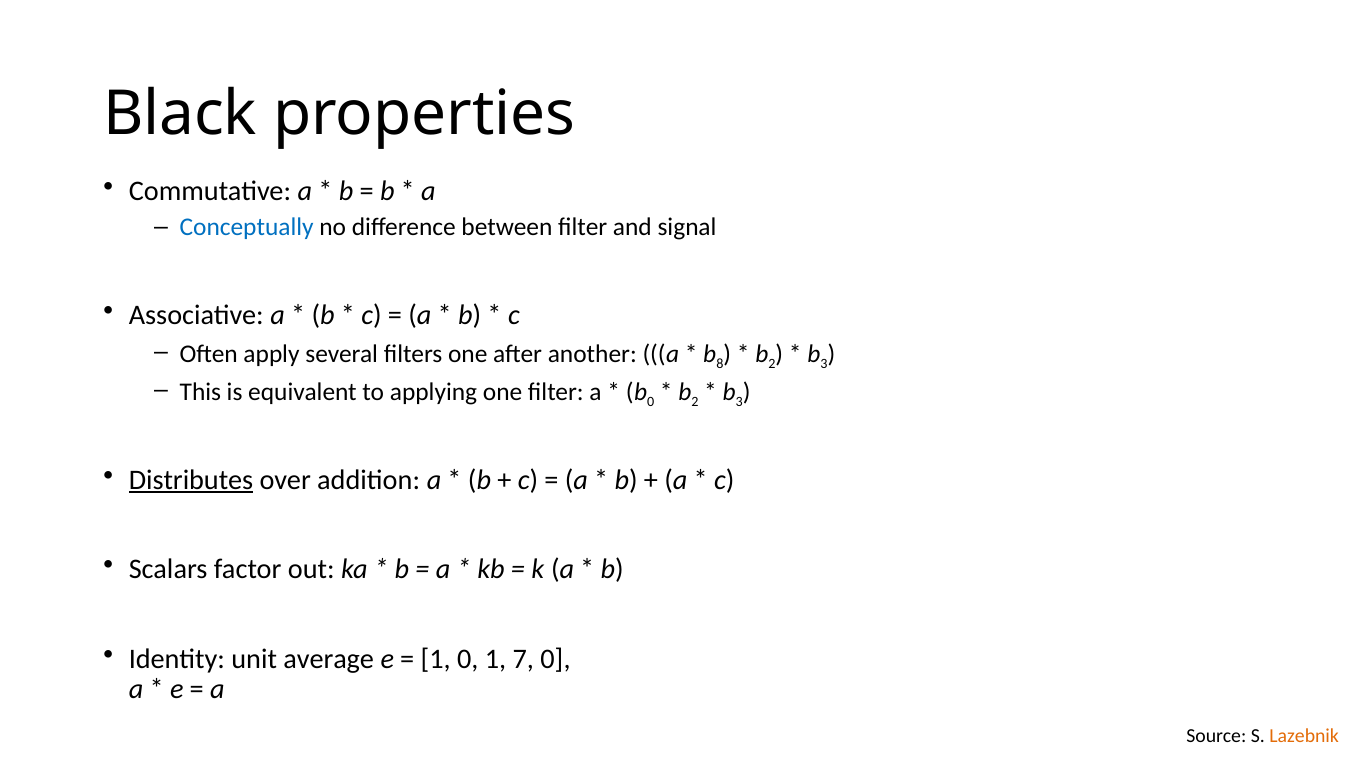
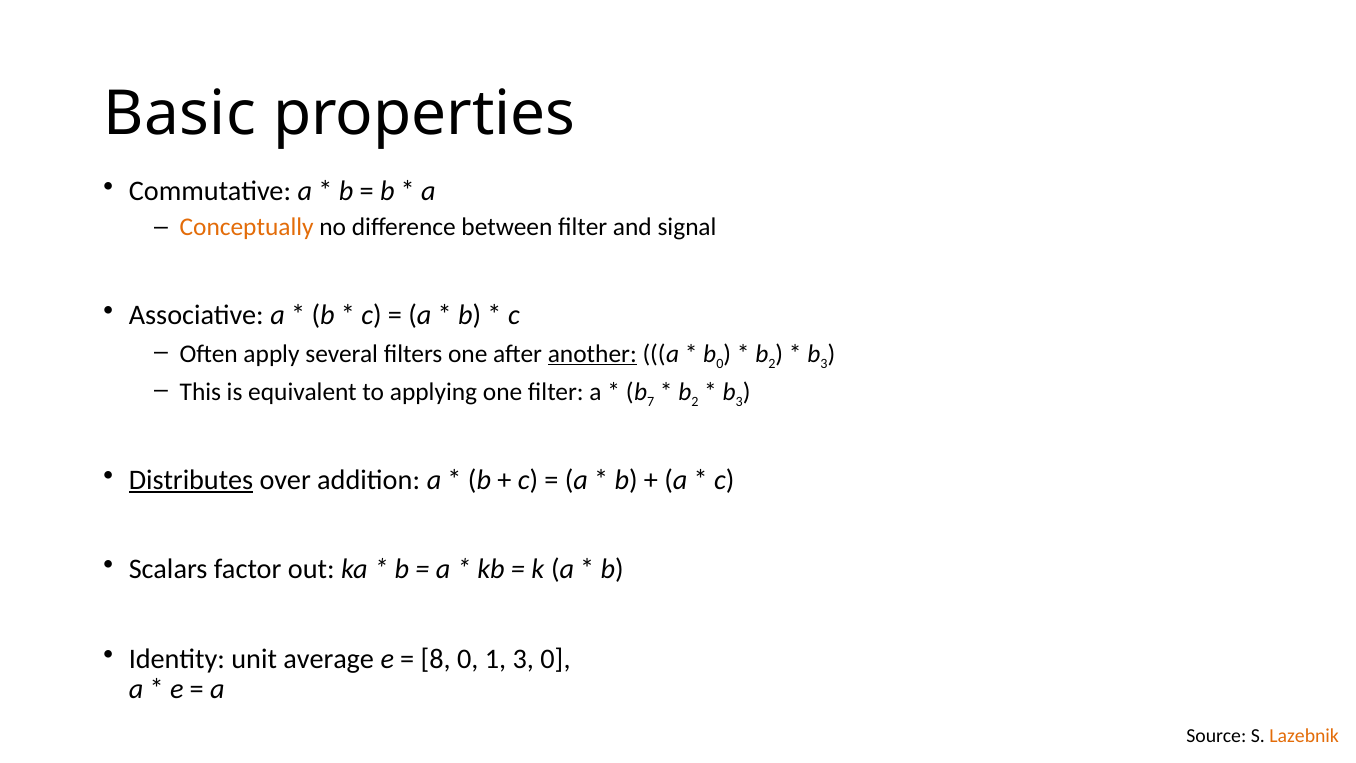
Black: Black -> Basic (180, 114)
Conceptually colour: blue -> orange (247, 227)
another underline: none -> present (592, 354)
b 8: 8 -> 0 (720, 363)
b 0: 0 -> 7 (651, 401)
1: 1 -> 8 (436, 659)
1 7: 7 -> 3 (523, 659)
